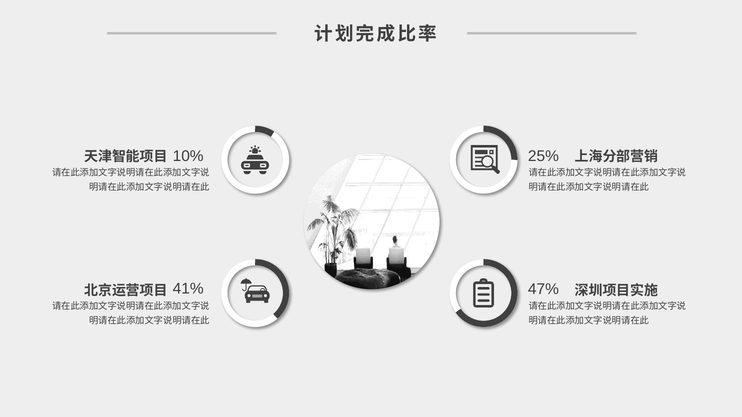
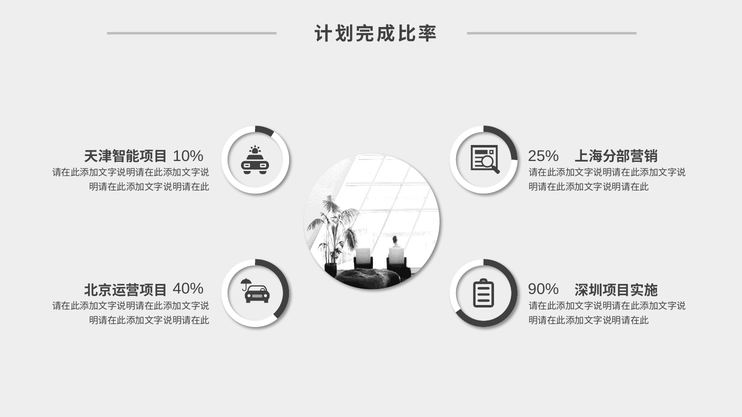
41%: 41% -> 40% (188, 289)
47%: 47% -> 90% (543, 289)
